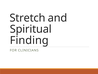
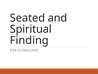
Stretch: Stretch -> Seated (27, 18)
